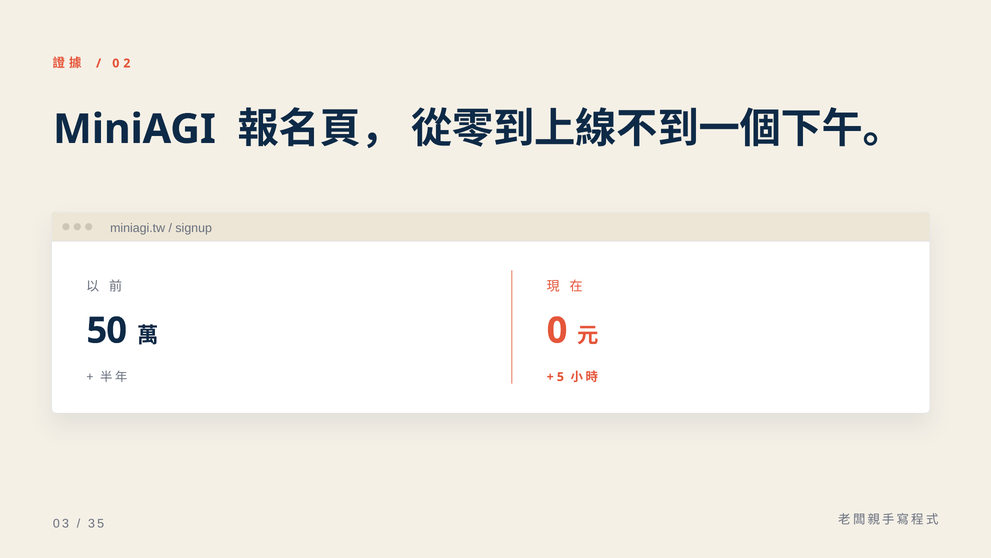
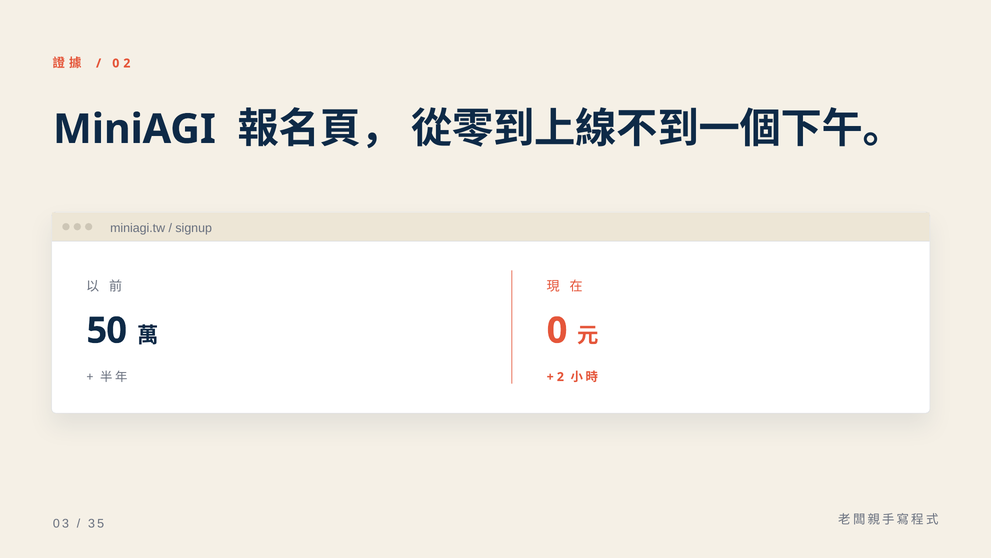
5: 5 -> 2 (560, 377)
